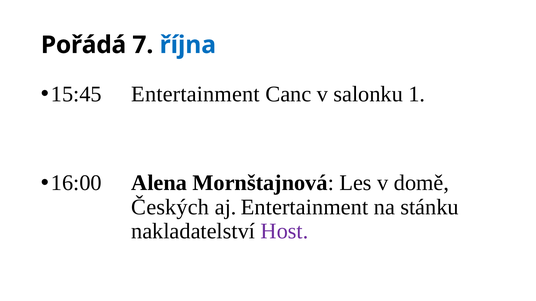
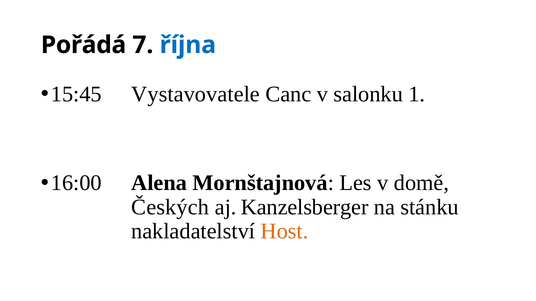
Entertainment: Entertainment -> Vystavovatele (196, 94)
aj Entertainment: Entertainment -> Kanzelsberger (305, 207)
Host colour: purple -> orange (284, 231)
